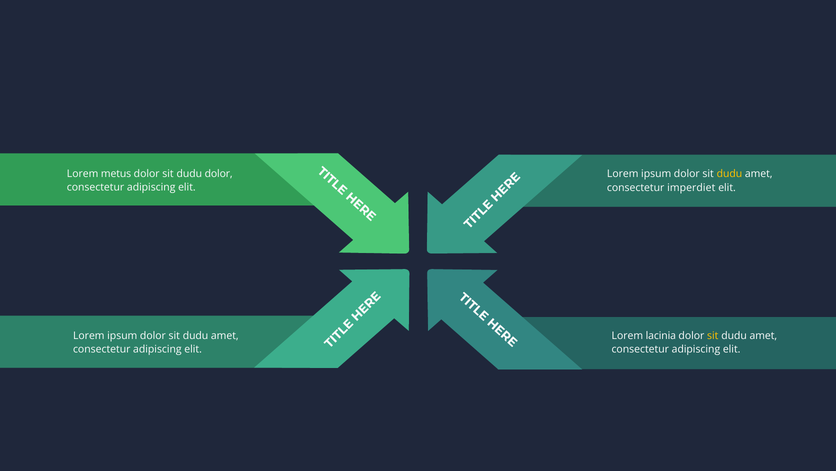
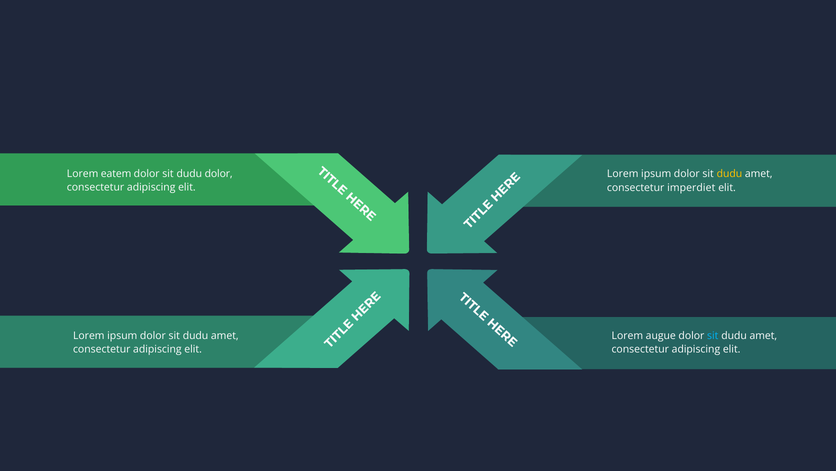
metus: metus -> eatem (116, 173)
lacinia: lacinia -> augue (661, 335)
sit colour: yellow -> light blue (713, 335)
